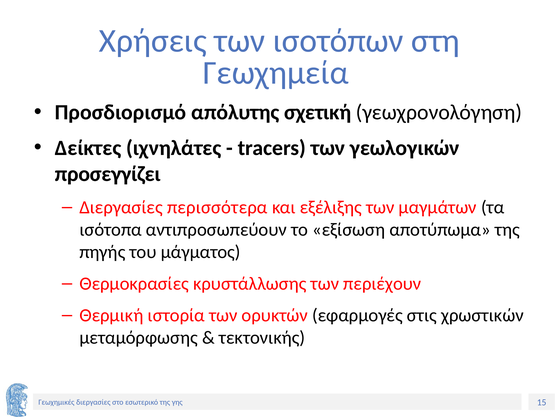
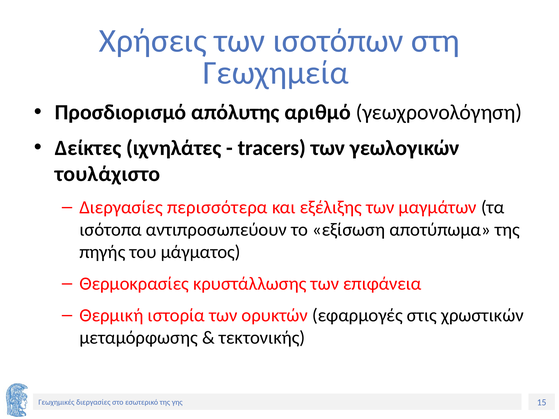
σχετική: σχετική -> αριθμό (318, 113)
προσεγγίζει: προσεγγίζει -> τουλάχιστο (108, 174)
περιέχουν: περιέχουν -> επιφάνεια (382, 284)
